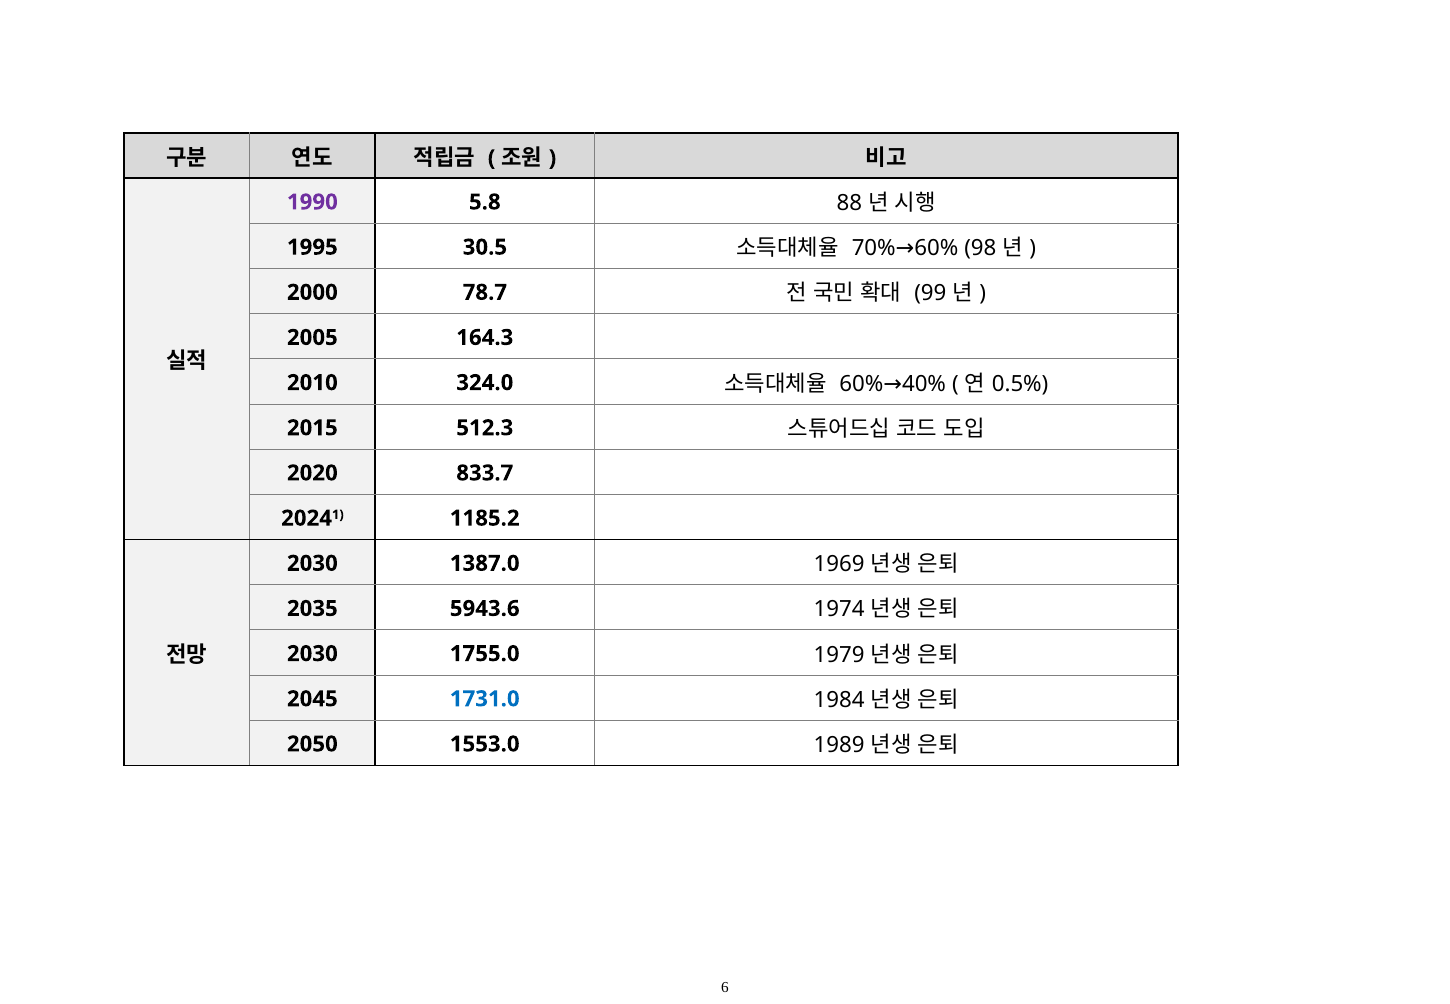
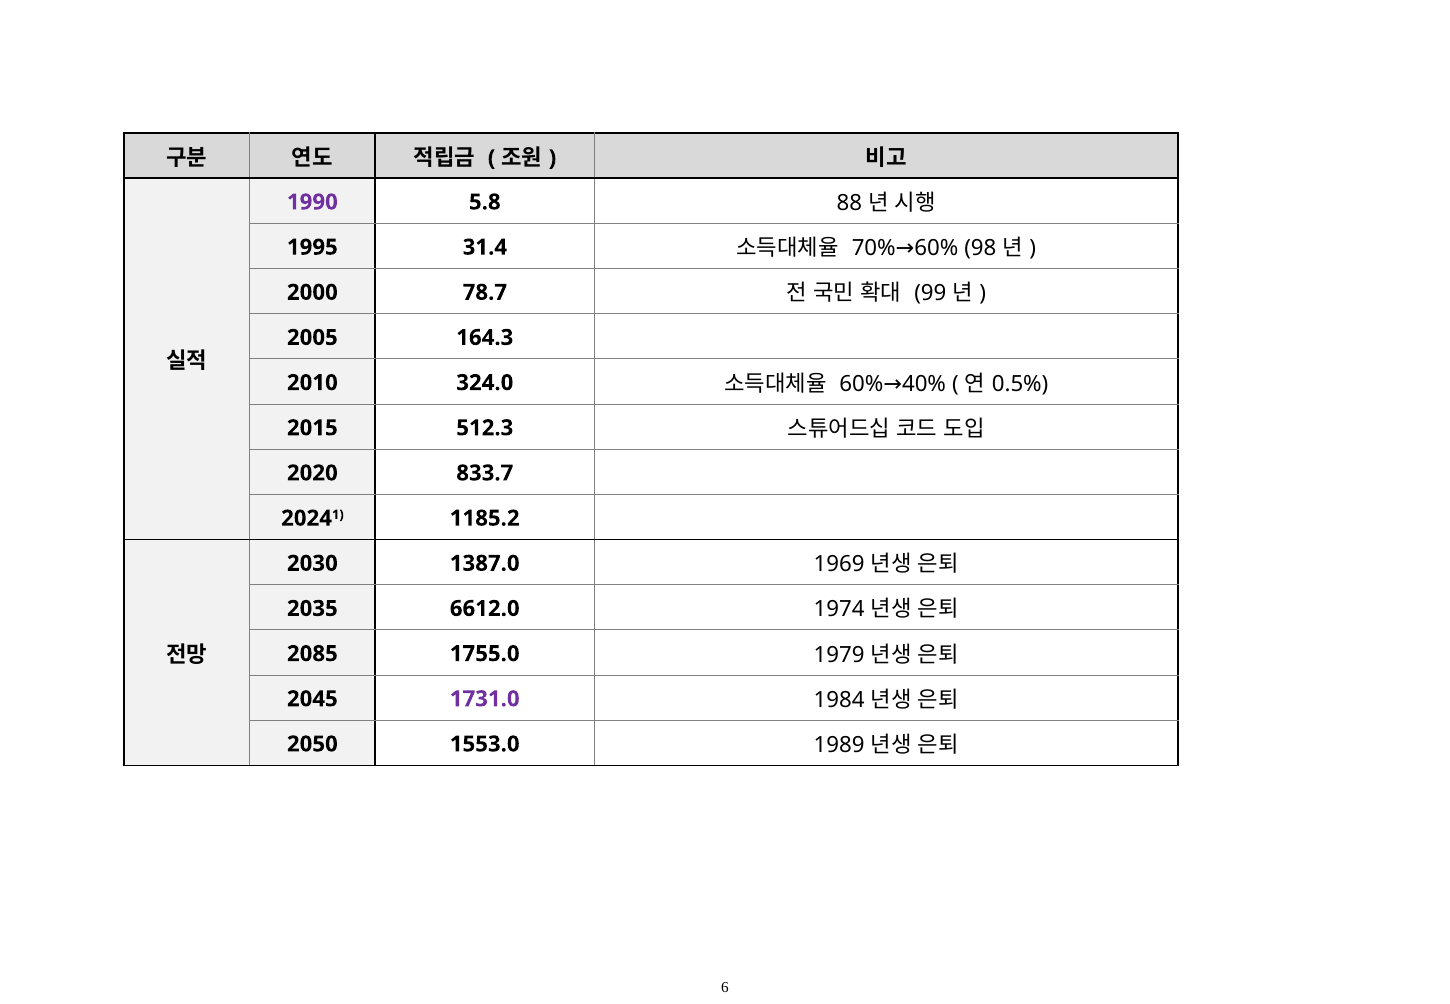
30.5: 30.5 -> 31.4 (485, 247)
5943.6: 5943.6 -> 6612.0 (485, 608)
2030: 2030 -> 2085 (312, 654)
1731.0 colour: blue -> purple (485, 699)
